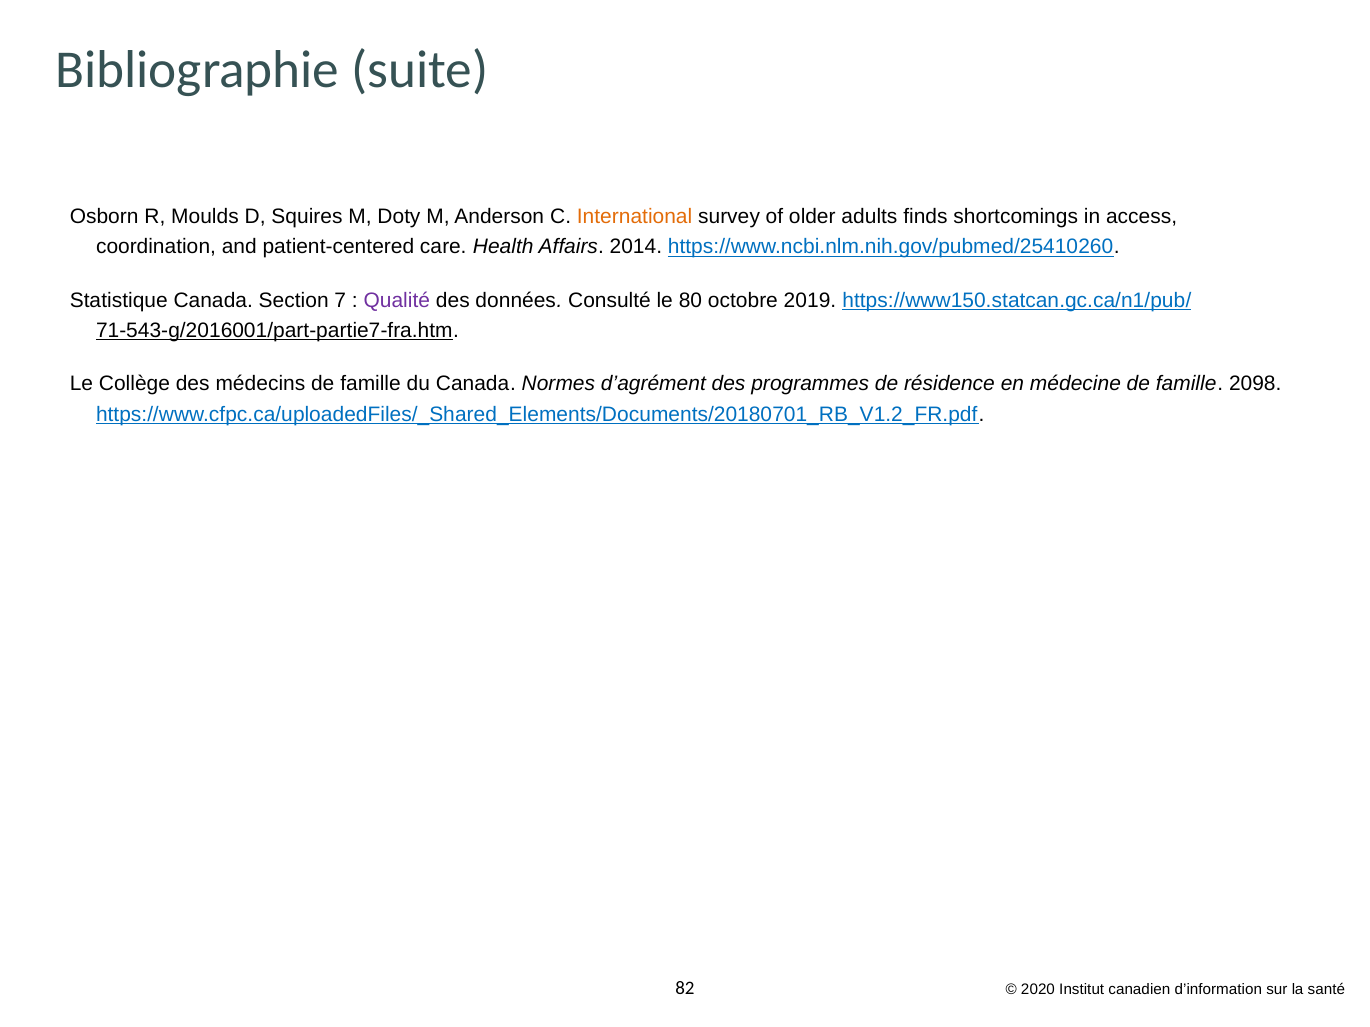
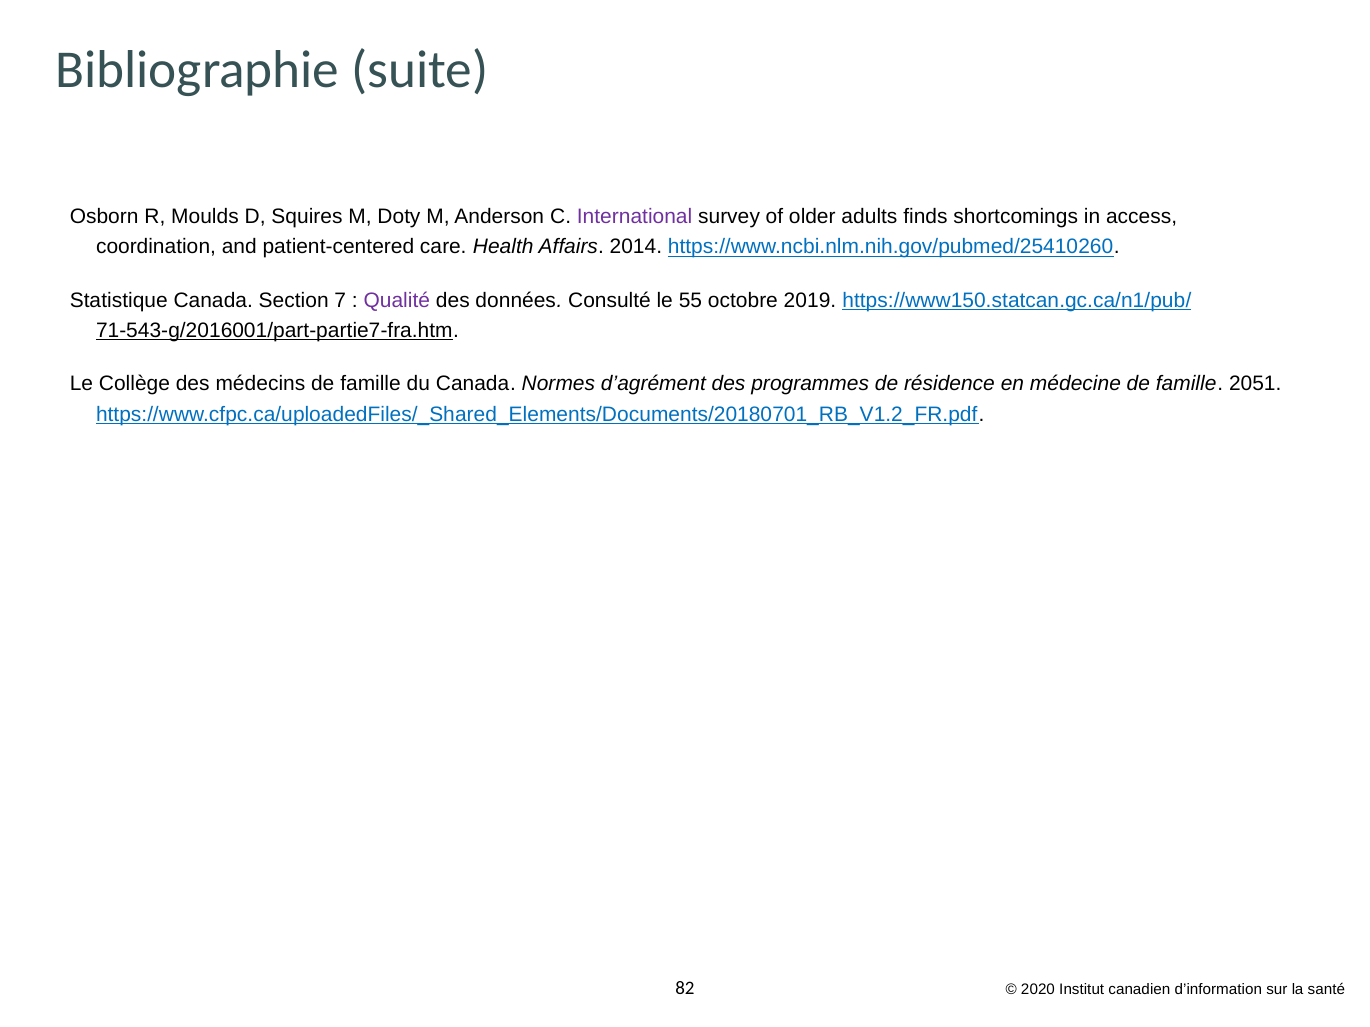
International colour: orange -> purple (635, 217)
80: 80 -> 55 (690, 300)
2098: 2098 -> 2051 (1255, 384)
